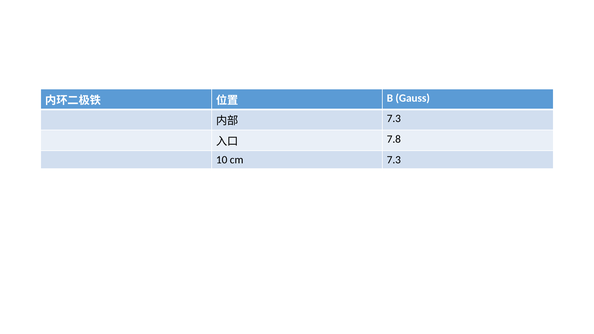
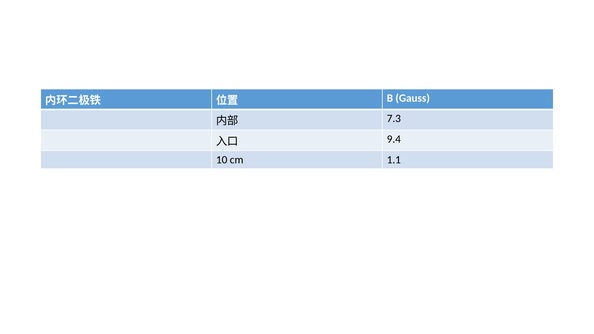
7.8: 7.8 -> 9.4 (394, 139)
cm 7.3: 7.3 -> 1.1 (394, 160)
